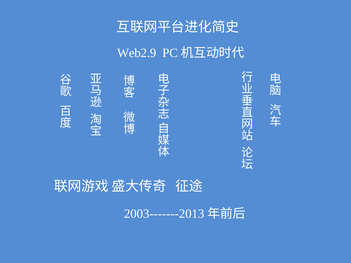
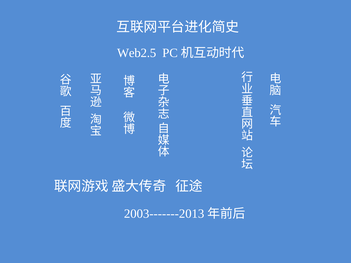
Web2.9: Web2.9 -> Web2.5 (137, 53)
